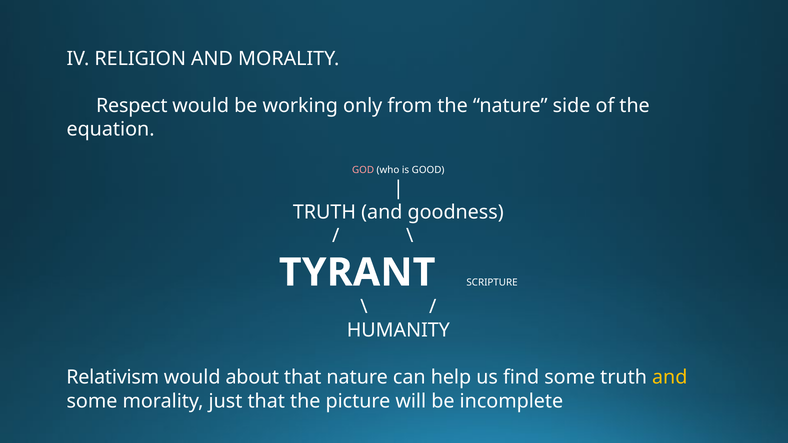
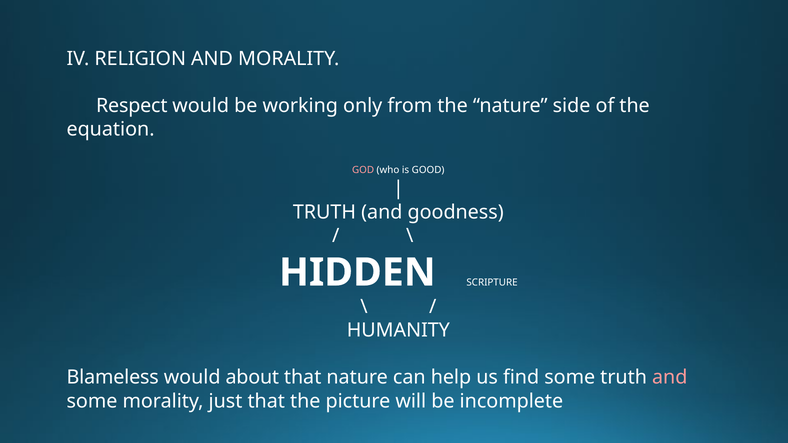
TYRANT: TYRANT -> HIDDEN (357, 273)
Relativism: Relativism -> Blameless (113, 378)
and colour: yellow -> pink (670, 378)
